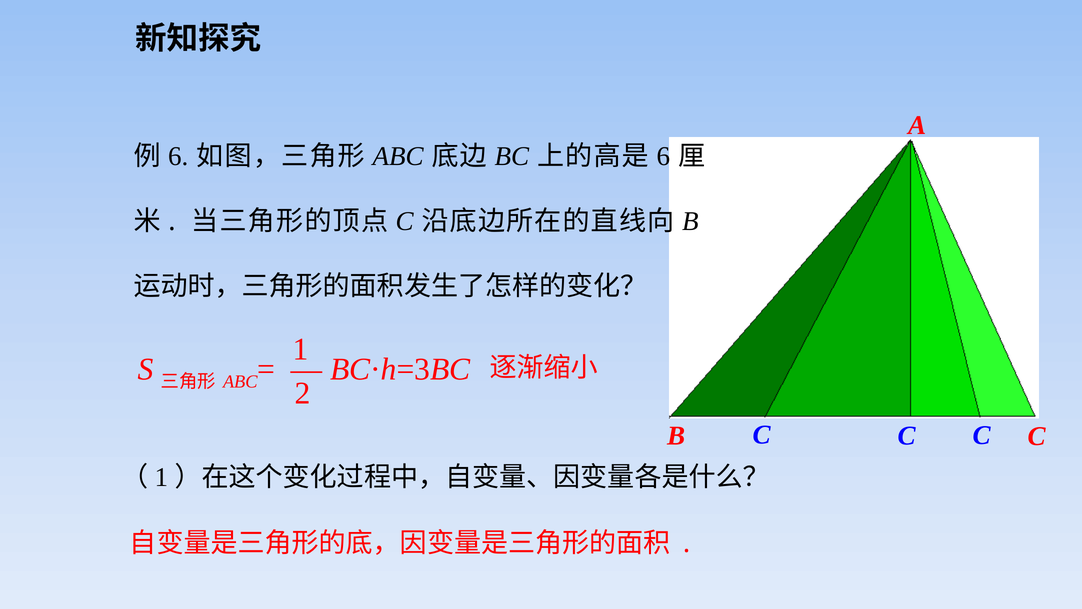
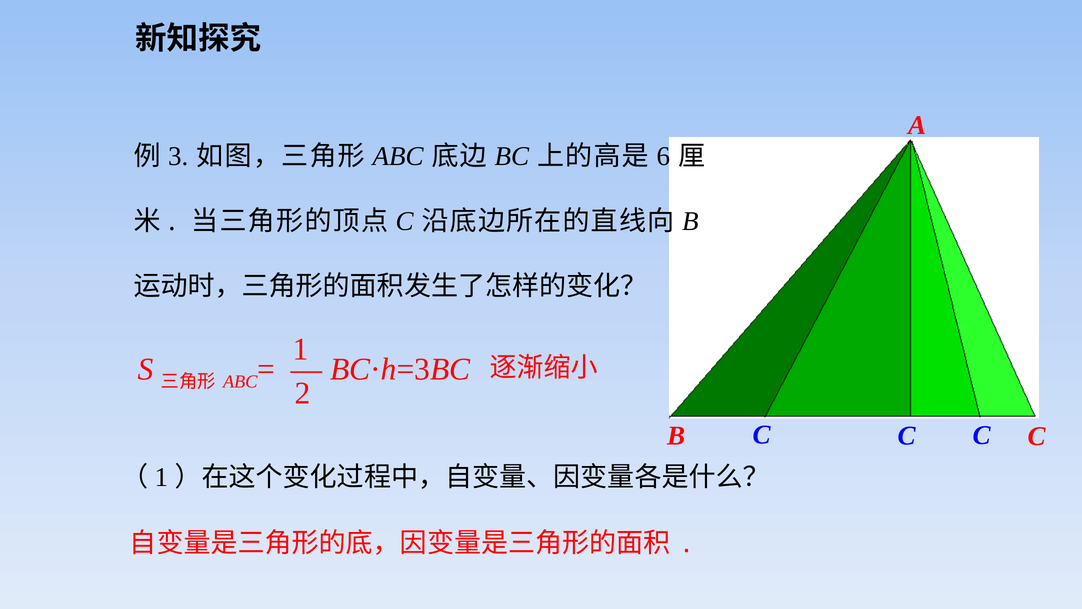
6: 6 -> 3 (178, 156)
